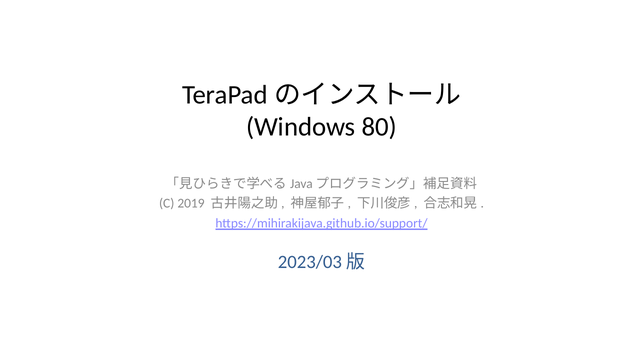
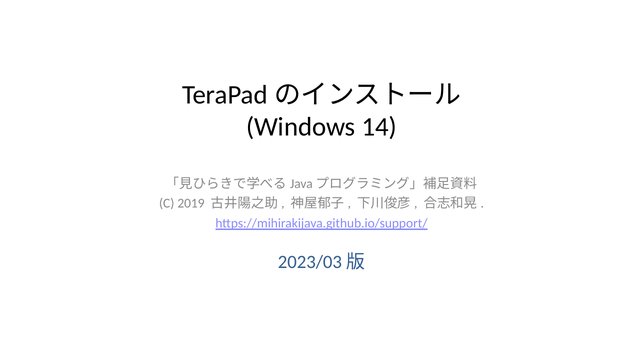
80: 80 -> 14 (379, 127)
